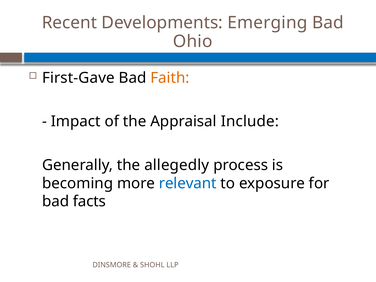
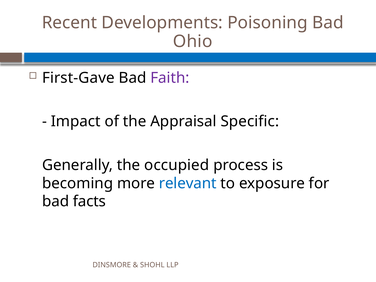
Emerging: Emerging -> Poisoning (268, 23)
Faith colour: orange -> purple (170, 78)
Include: Include -> Specific (250, 121)
allegedly: allegedly -> occupied (177, 165)
